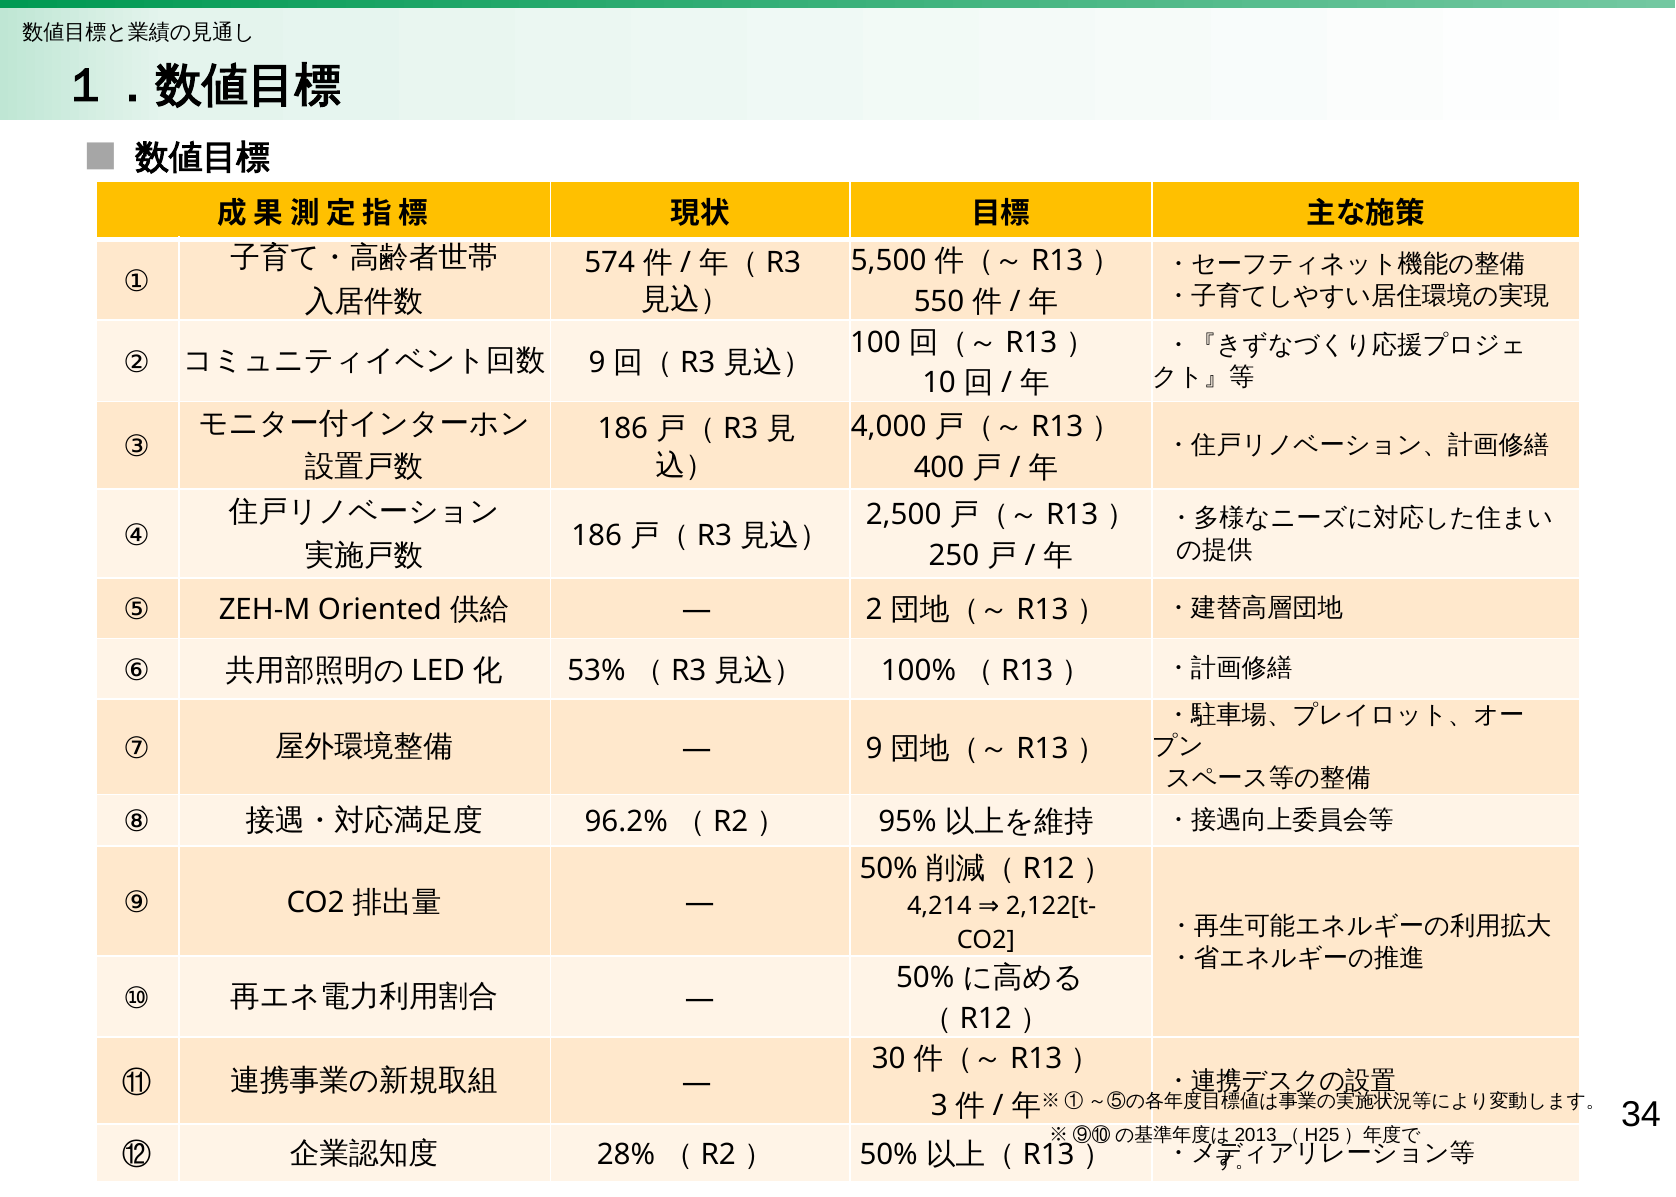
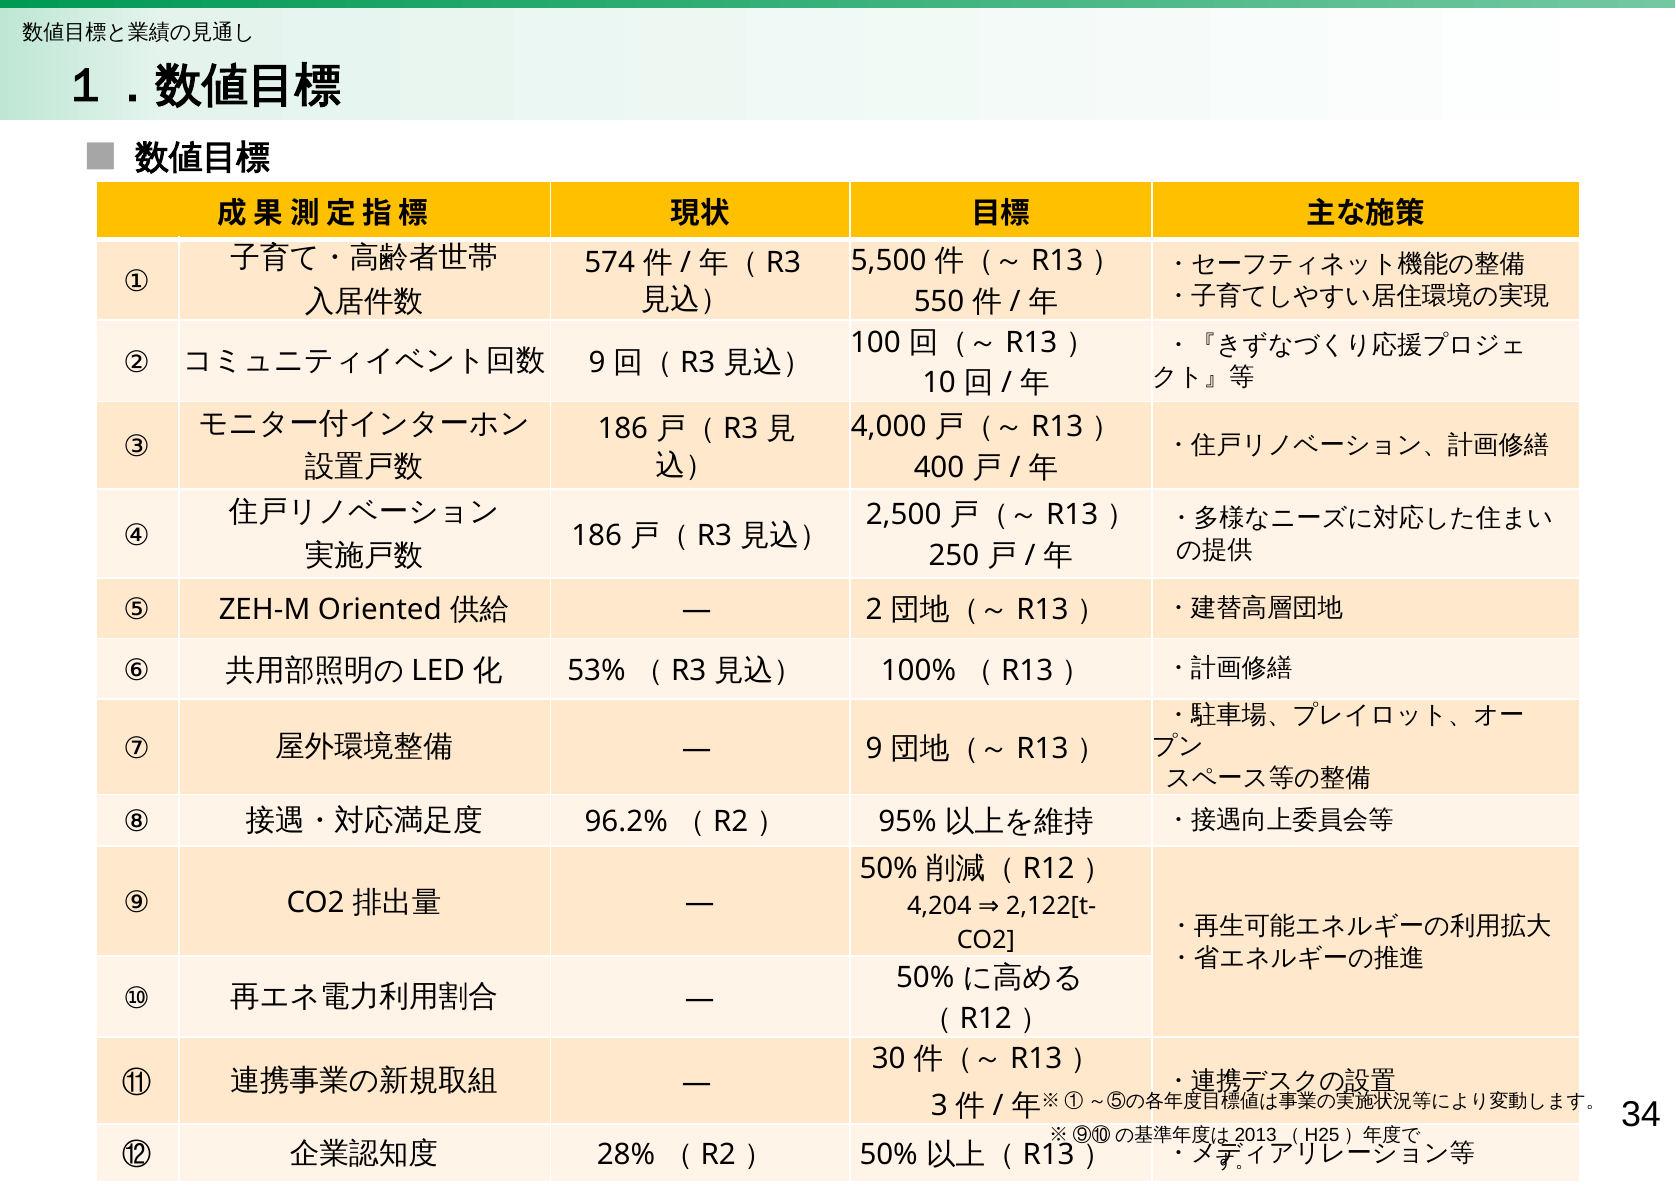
4,214: 4,214 -> 4,204 (939, 906)
